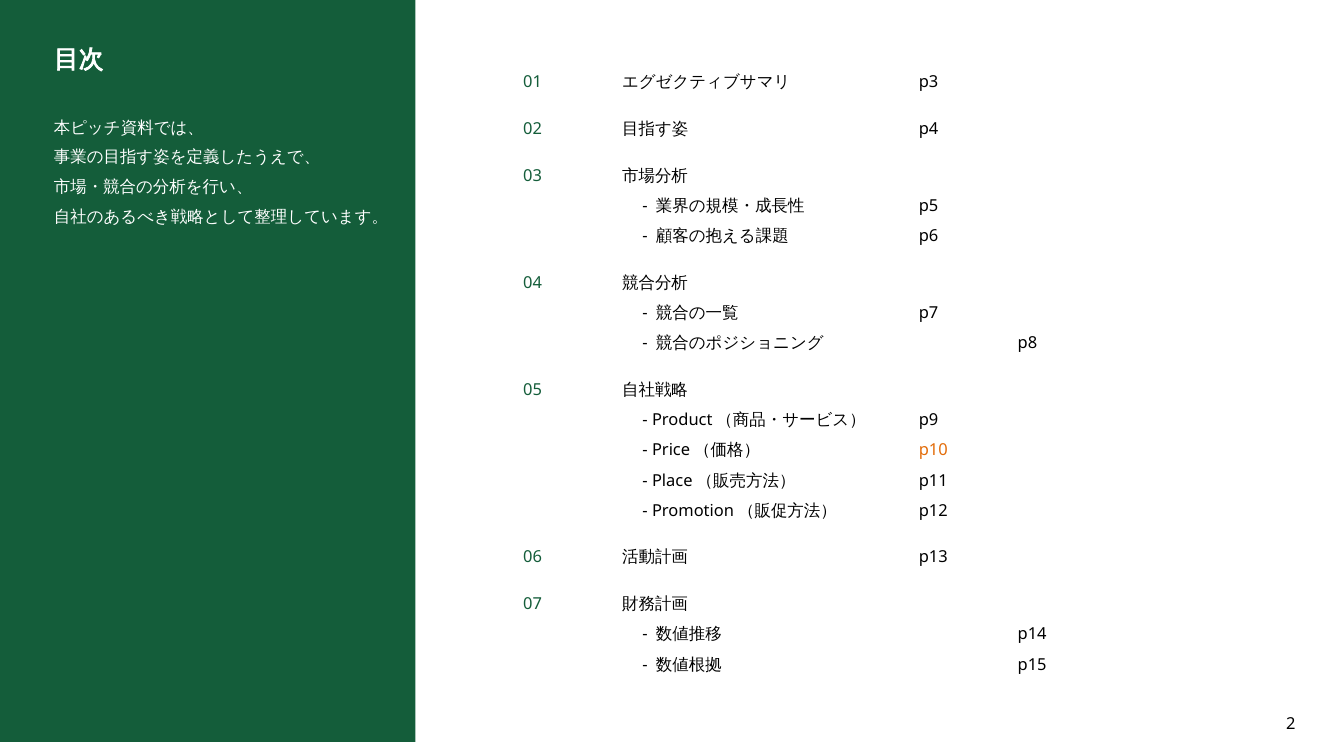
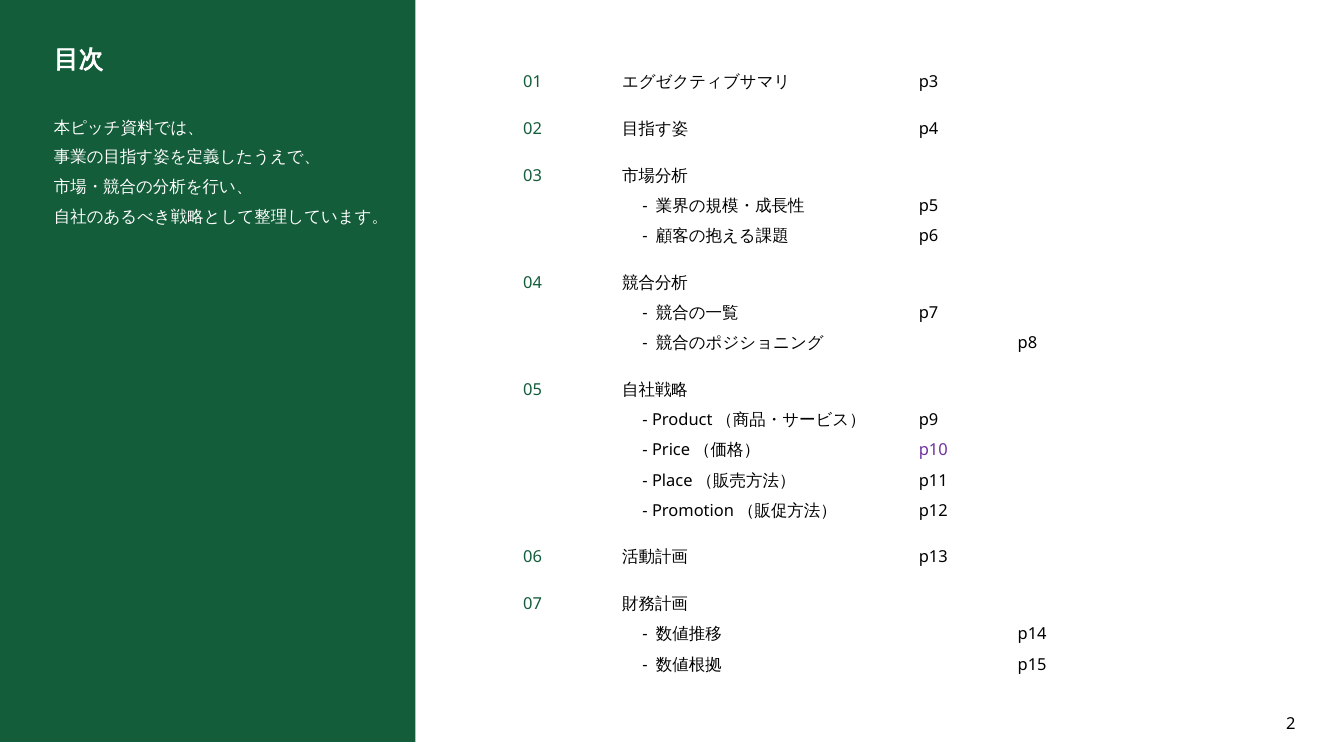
p10 colour: orange -> purple (933, 450)
